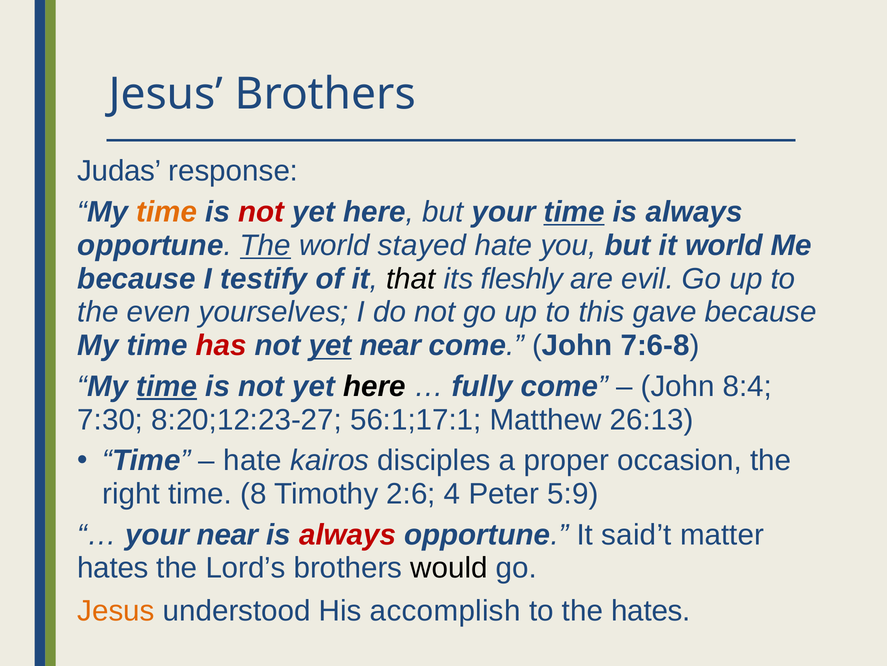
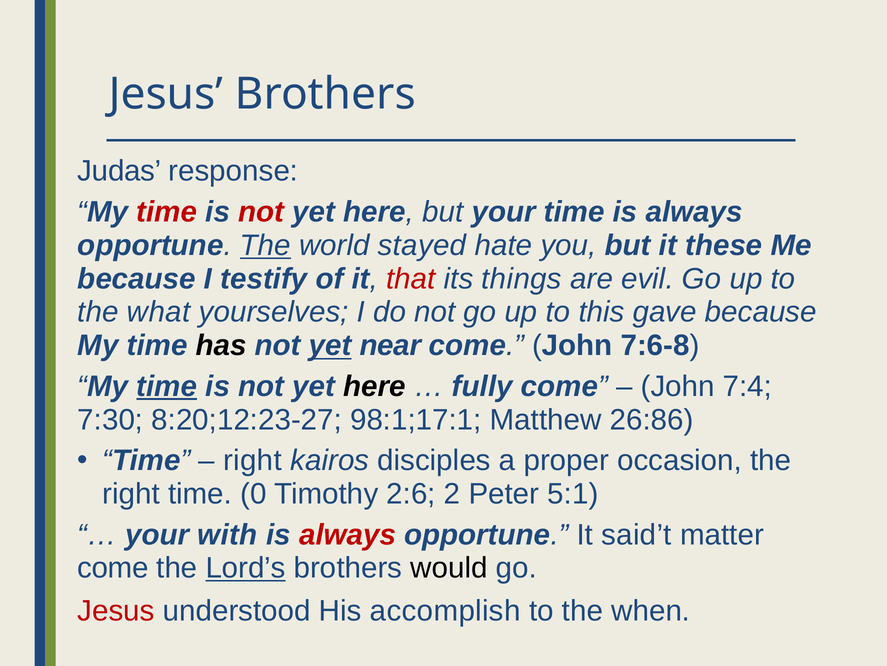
time colour: orange -> red (167, 212)
time underline: present -> none (574, 212)
it world: world -> these (724, 245)
that colour: black -> red (411, 278)
fleshly: fleshly -> things (522, 278)
even: even -> what (159, 312)
has colour: red -> black (221, 345)
8:4: 8:4 -> 7:4 (747, 386)
56:1;17:1: 56:1;17:1 -> 98:1;17:1 (416, 419)
26:13: 26:13 -> 26:86 (652, 419)
hate: hate -> right (253, 460)
8: 8 -> 0 (253, 493)
4: 4 -> 2 (452, 493)
5:9: 5:9 -> 5:1 (573, 493)
your near: near -> with (227, 534)
hates: hates -> come (113, 567)
Lord’s underline: none -> present (246, 567)
Jesus colour: orange -> red (116, 610)
the hates: hates -> when (651, 610)
